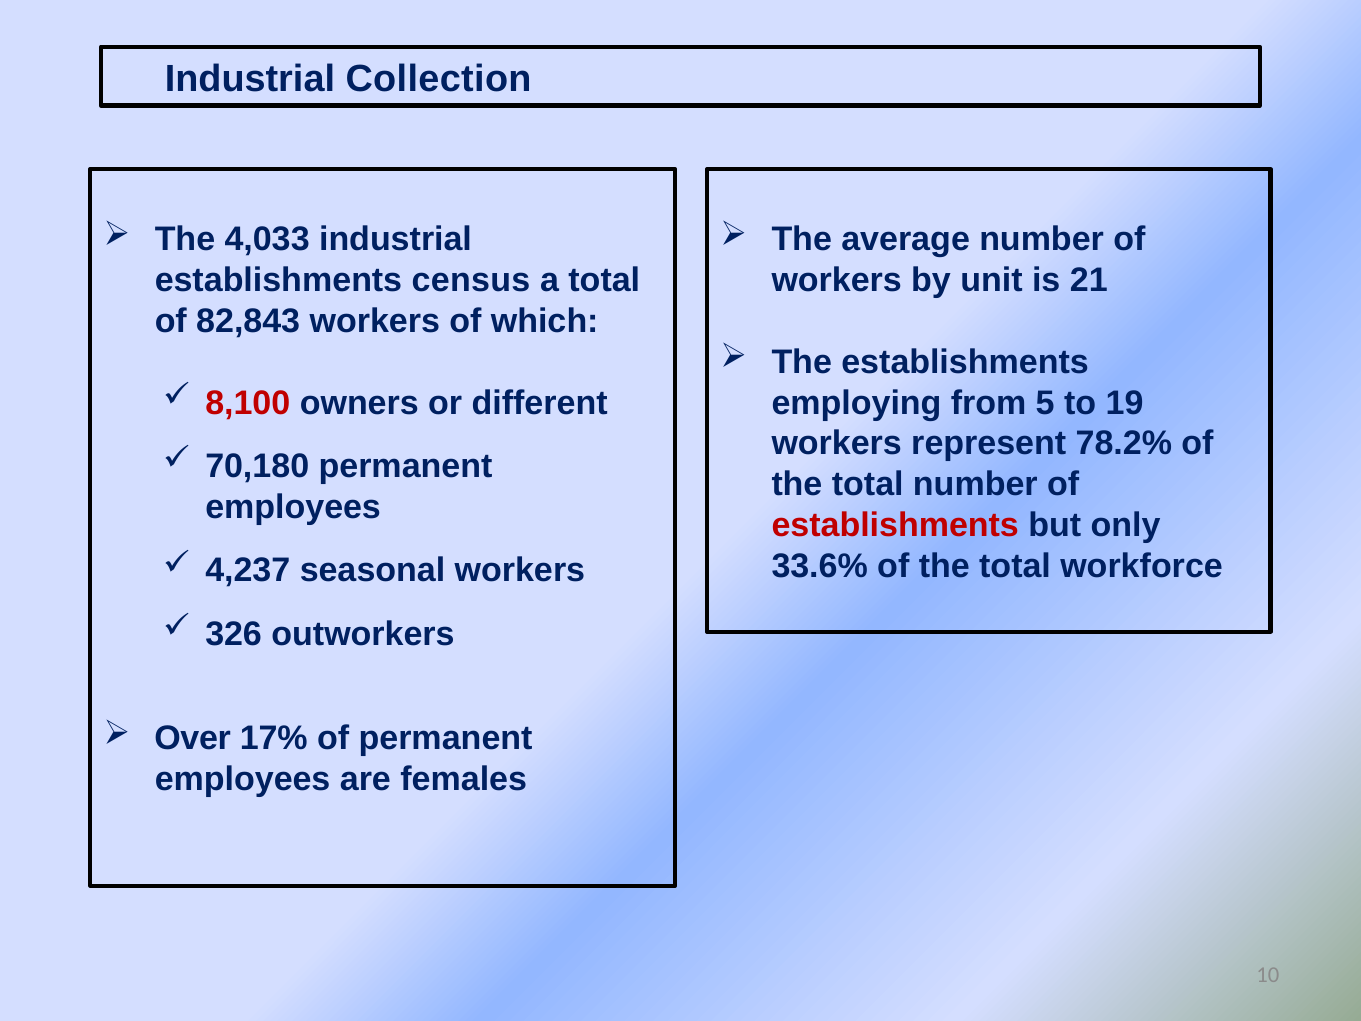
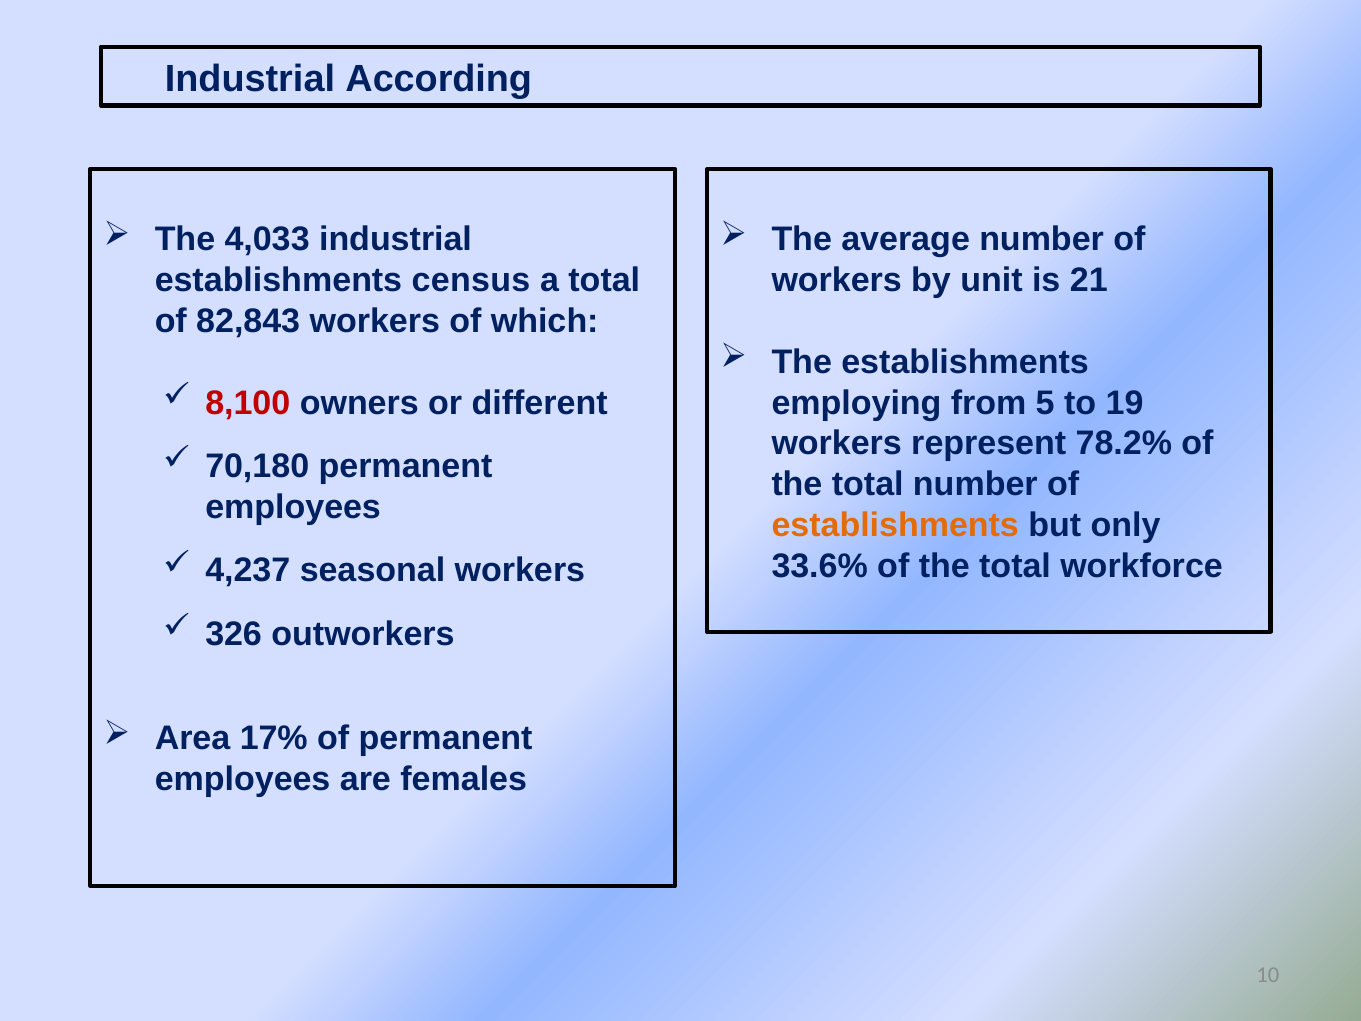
Collection: Collection -> According (439, 79)
establishments colour: red -> orange (895, 525)
Over: Over -> Area (193, 738)
